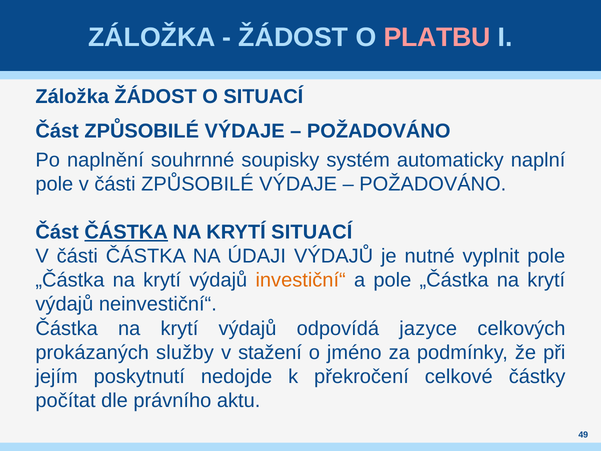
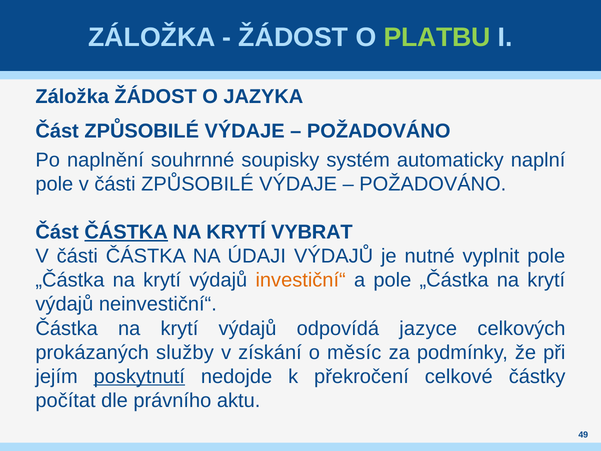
PLATBU colour: pink -> light green (437, 37)
O SITUACÍ: SITUACÍ -> JAZYKA (263, 97)
KRYTÍ SITUACÍ: SITUACÍ -> VYBRAT (312, 232)
stažení: stažení -> získání (270, 352)
jméno: jméno -> měsíc (354, 352)
poskytnutí underline: none -> present (139, 376)
